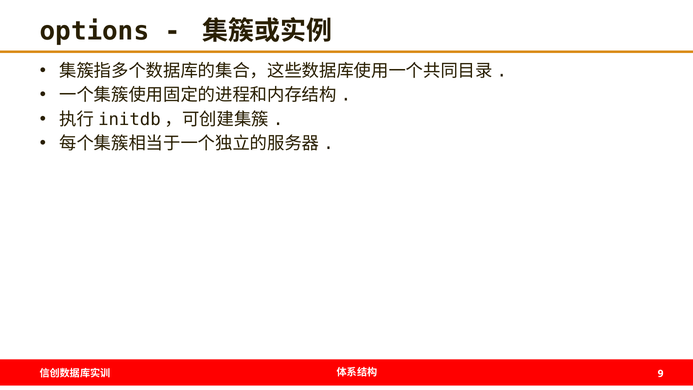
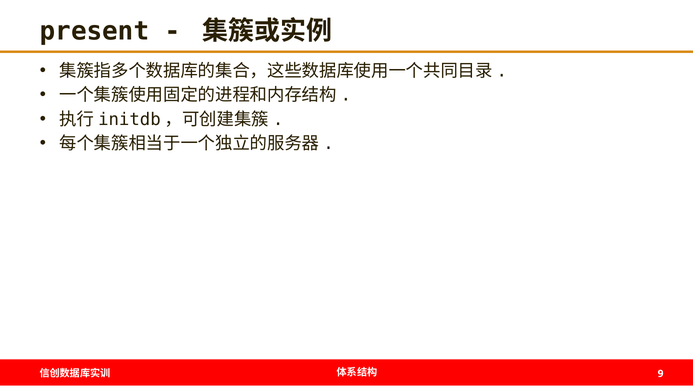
options: options -> present (95, 31)
